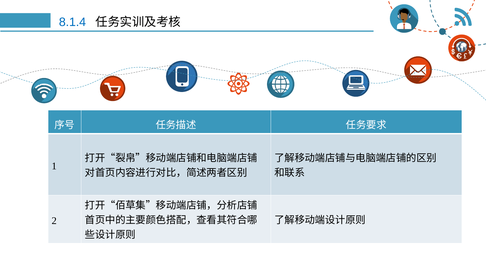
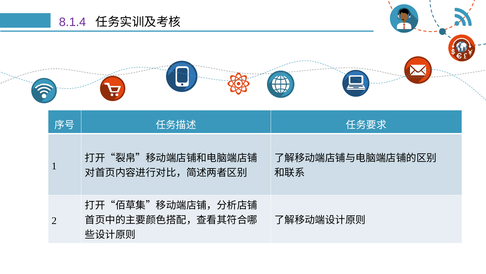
8.1.4 colour: blue -> purple (72, 22)
